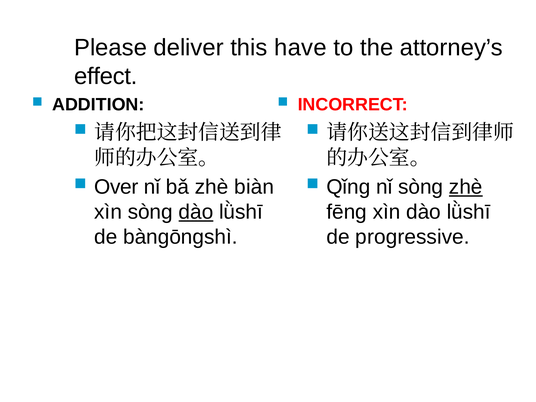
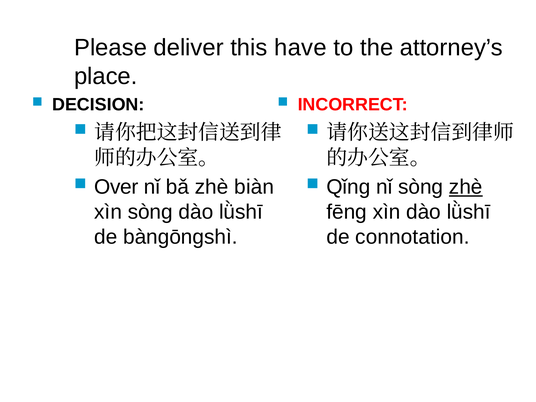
effect: effect -> place (106, 76)
ADDITION: ADDITION -> DECISION (98, 105)
dào underline: present -> none (196, 212)
progressive: progressive -> connotation (413, 237)
